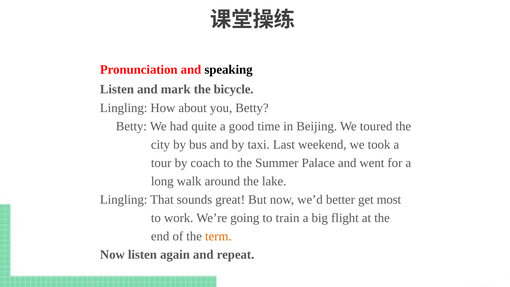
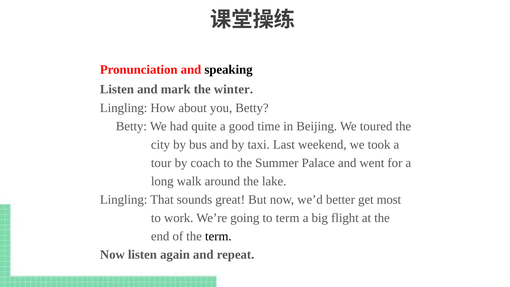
bicycle: bicycle -> winter (233, 89)
to train: train -> term (288, 218)
term colour: orange -> black (218, 236)
